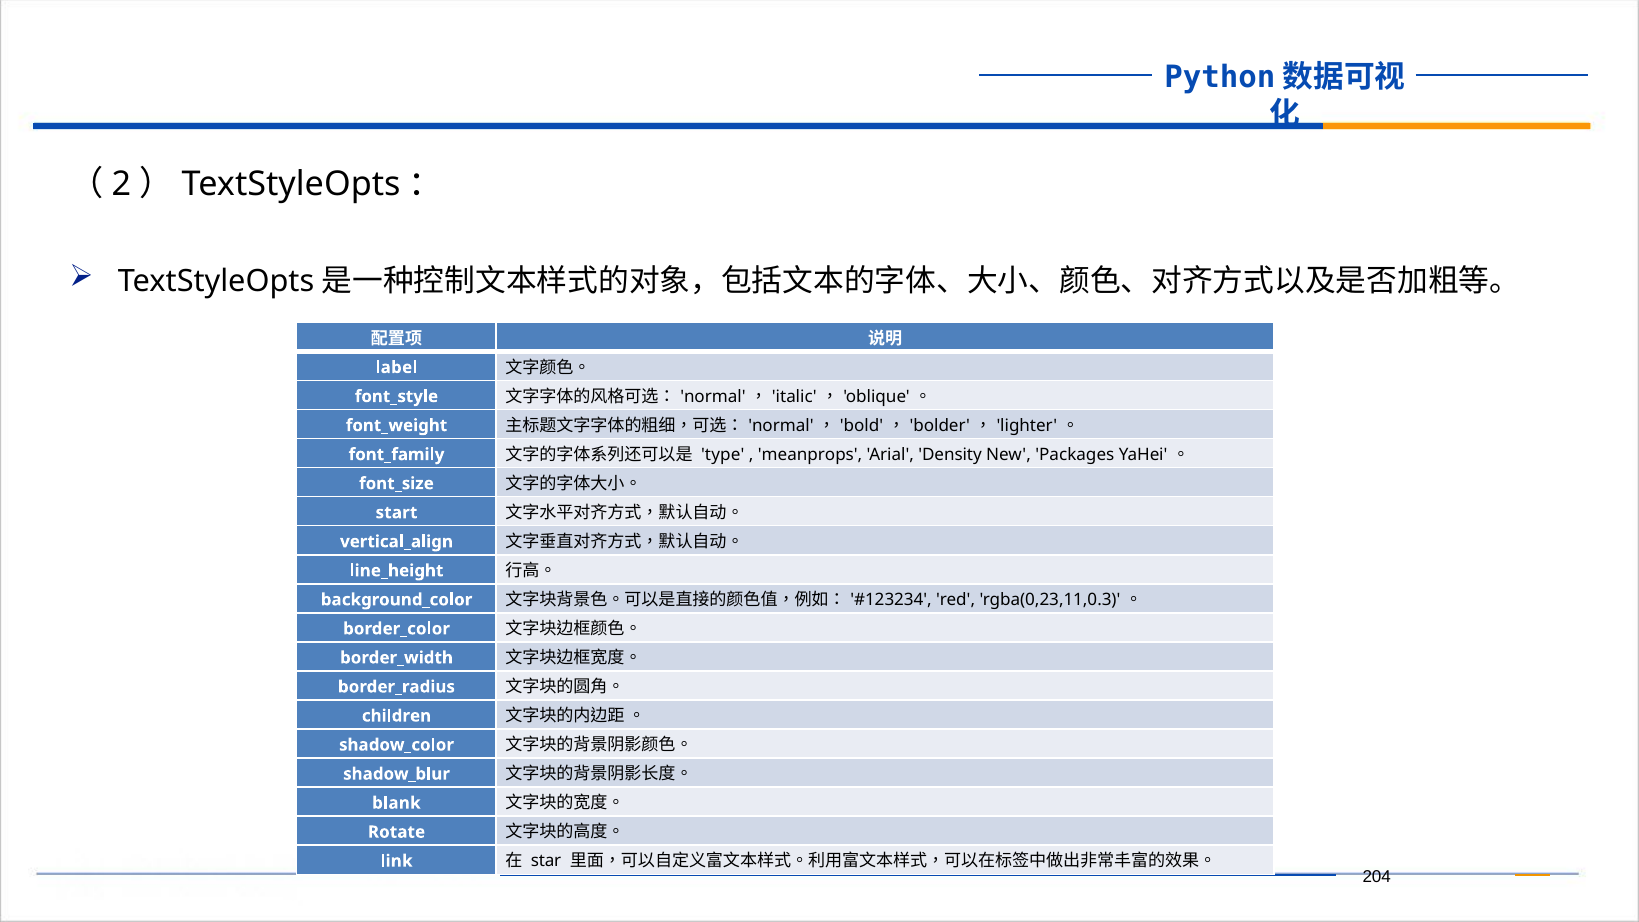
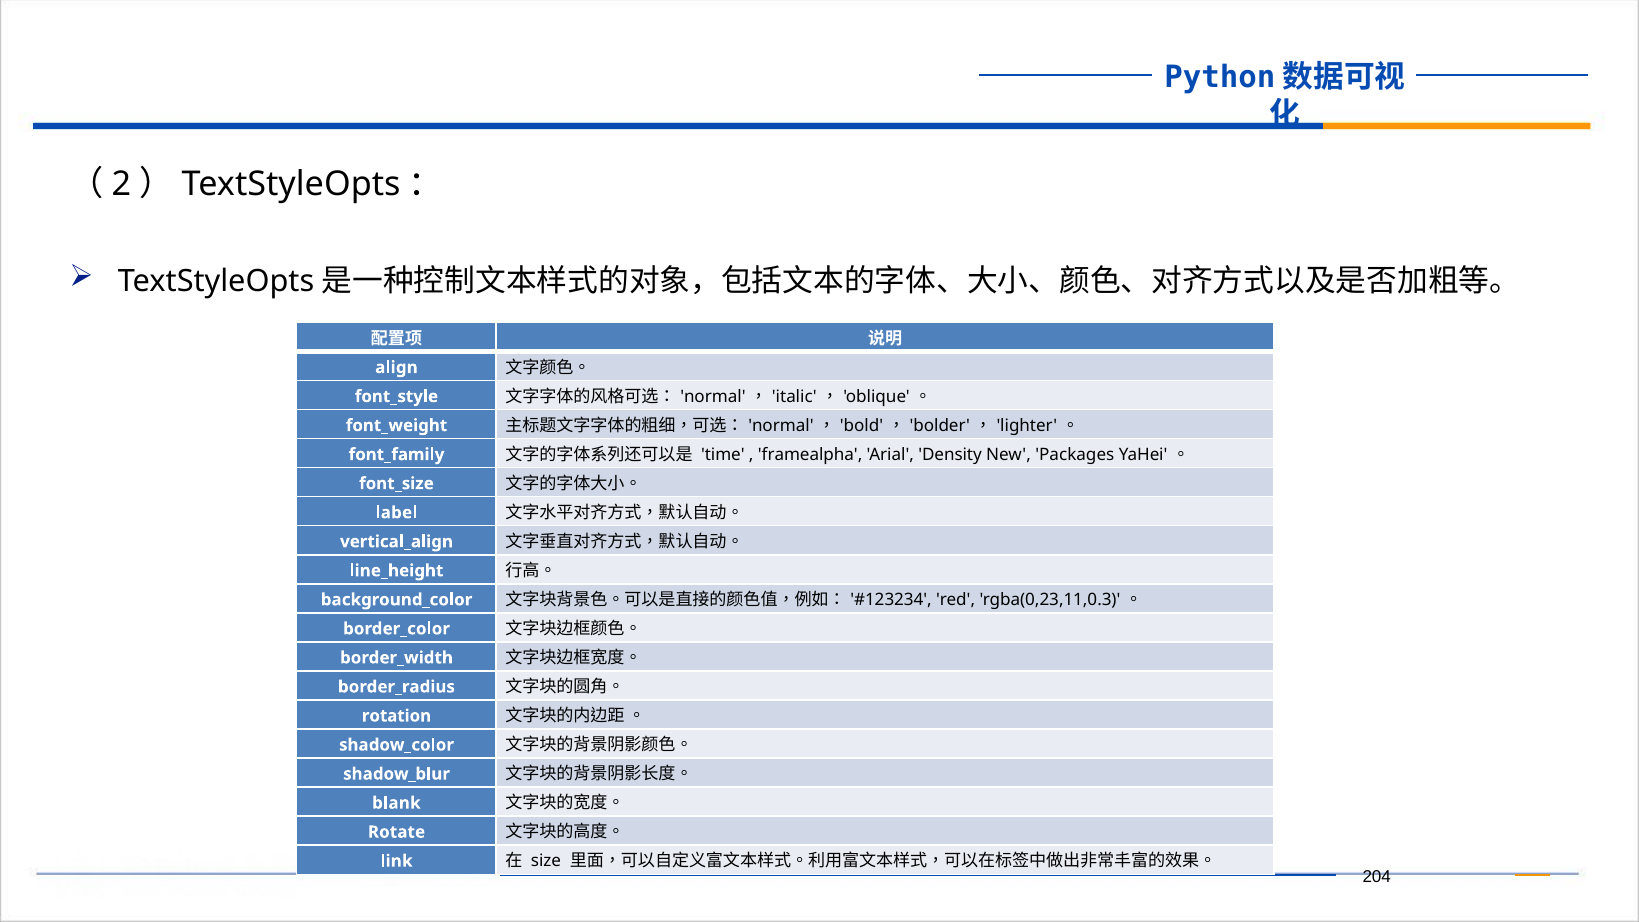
label: label -> align (396, 367)
type: type -> time (723, 455)
meanprops: meanprops -> framealpha (810, 455)
start: start -> label (396, 513)
children: children -> rotation (397, 716)
star: star -> size (546, 861)
